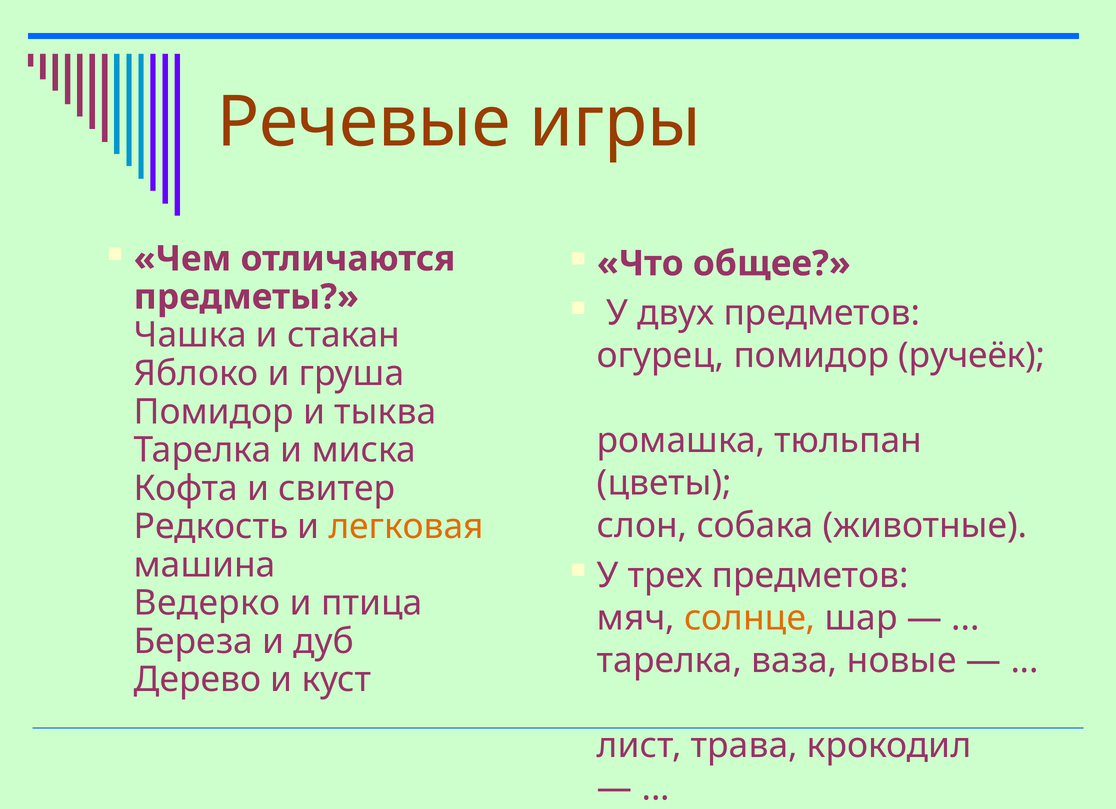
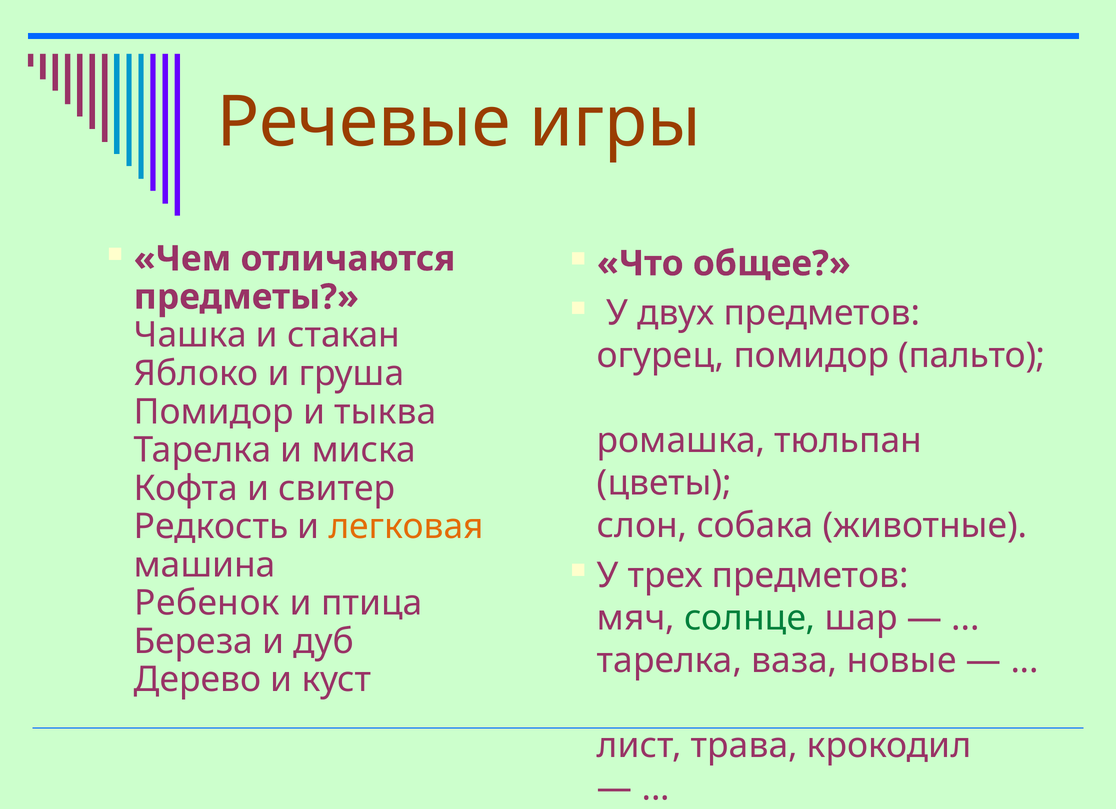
ручеёк: ручеёк -> пальто (972, 356)
Ведерко: Ведерко -> Ребенок (207, 603)
солнце colour: orange -> green (750, 618)
